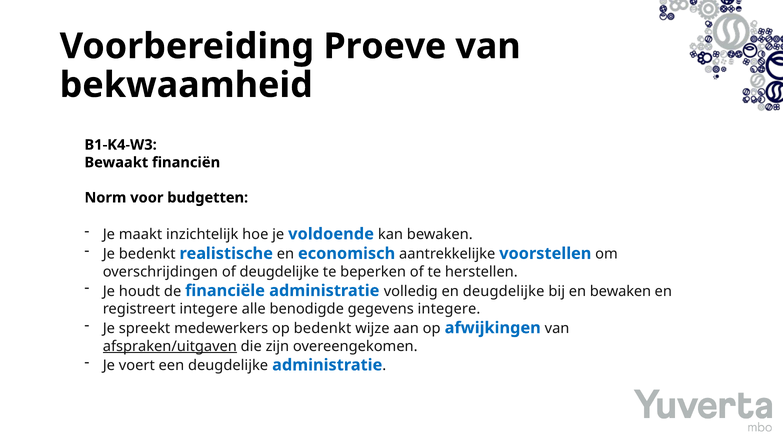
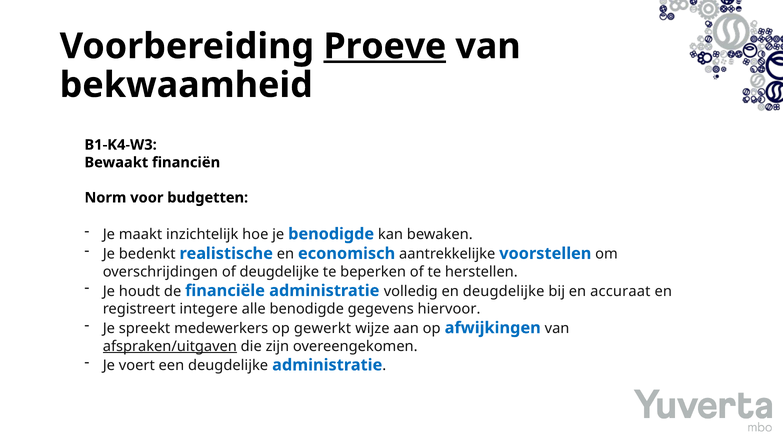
Proeve underline: none -> present (385, 46)
je voldoende: voldoende -> benodigde (331, 234)
en bewaken: bewaken -> accuraat (620, 292)
gegevens integere: integere -> hiervoor (449, 309)
op bedenkt: bedenkt -> gewerkt (323, 329)
